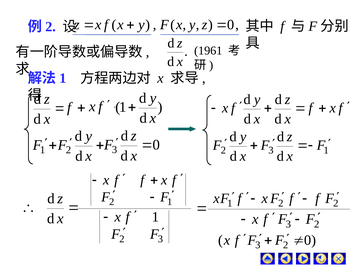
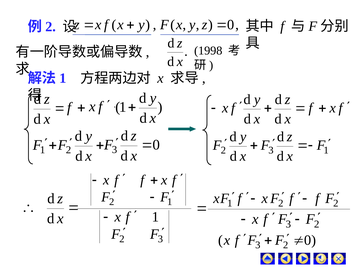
1961: 1961 -> 1998 (208, 51)
